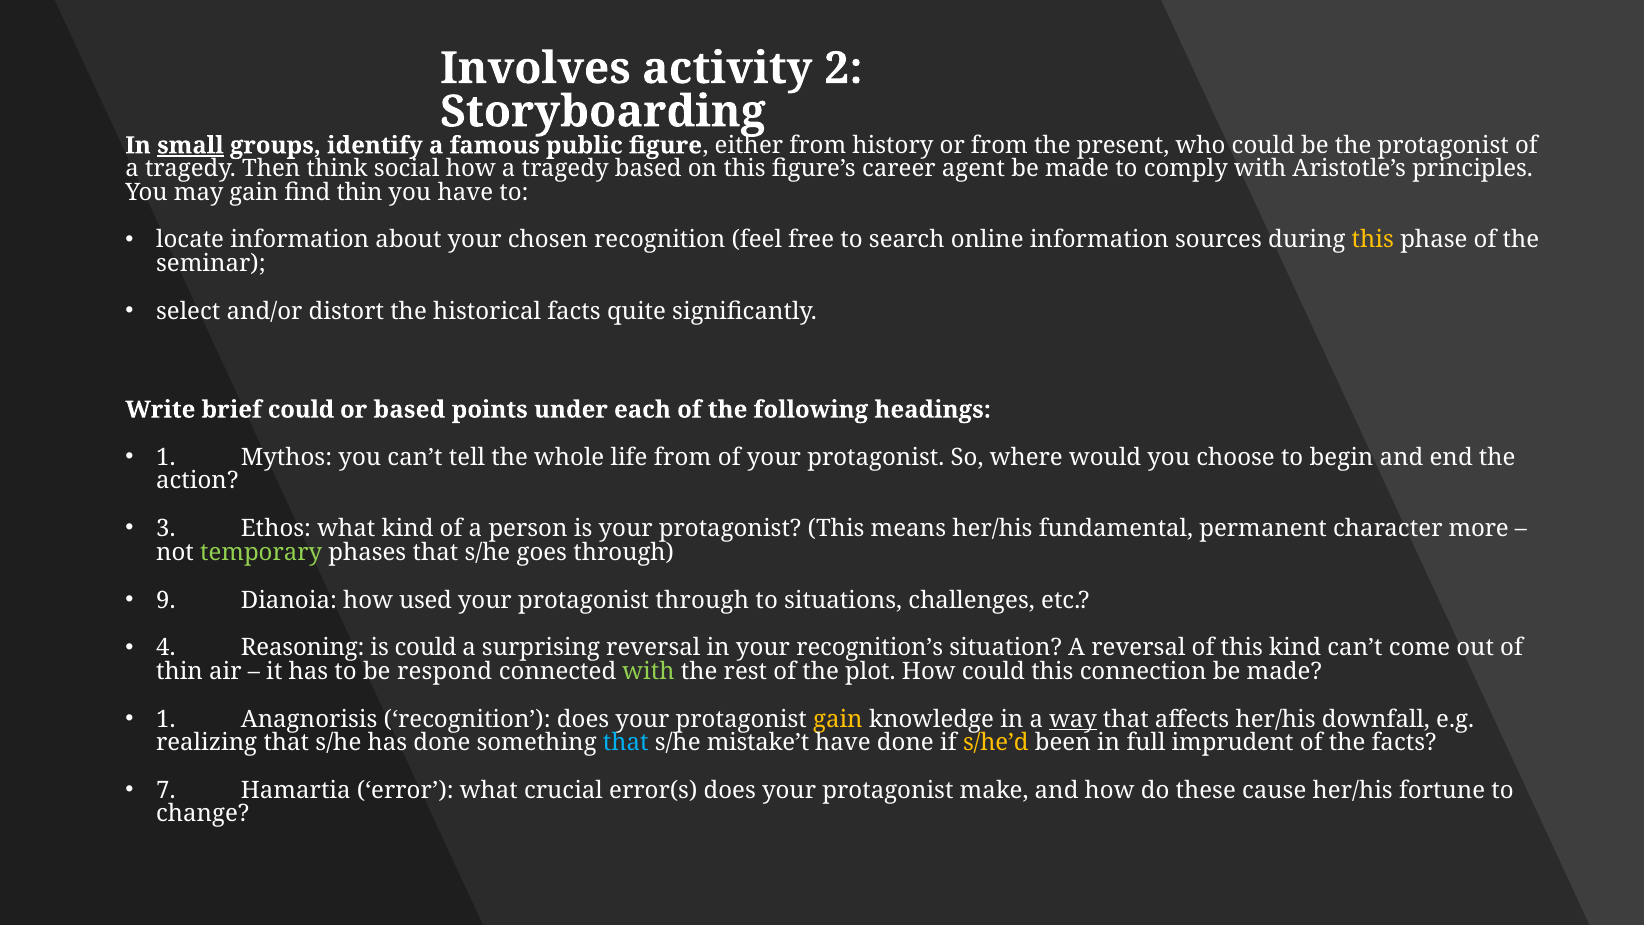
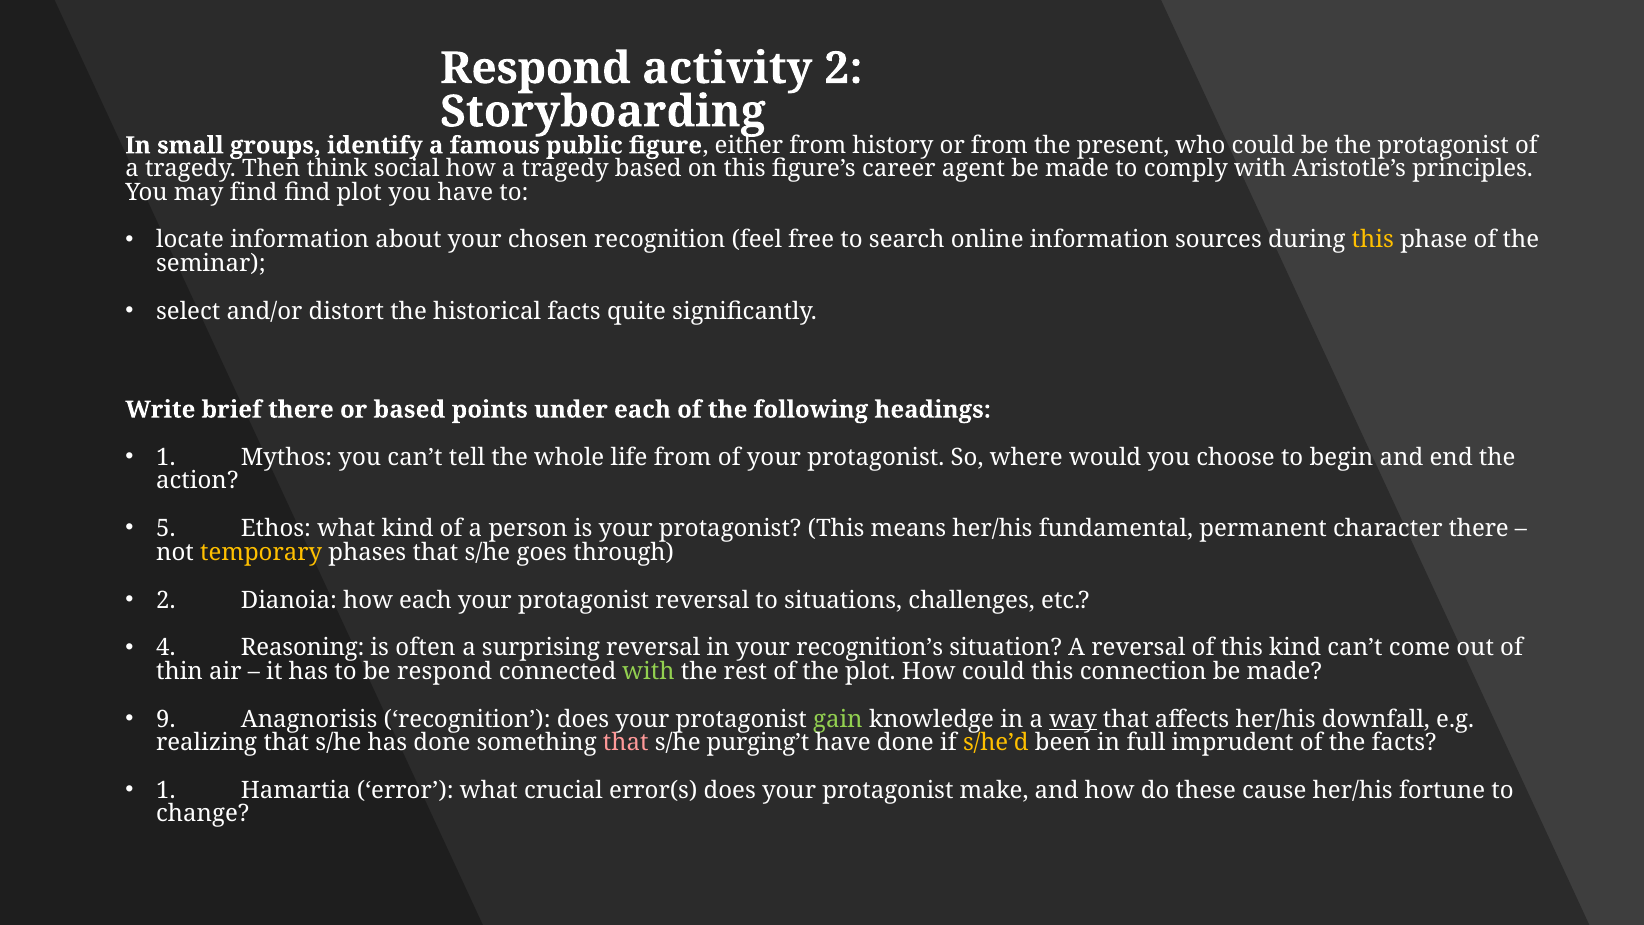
Involves: Involves -> Respond (536, 68)
small underline: present -> none (190, 145)
may gain: gain -> find (254, 192)
find thin: thin -> plot (359, 192)
brief could: could -> there (301, 410)
3: 3 -> 5 (166, 529)
character more: more -> there (1479, 529)
temporary colour: light green -> yellow (261, 552)
9: 9 -> 2 (166, 600)
how used: used -> each (426, 600)
protagonist through: through -> reversal (702, 600)
is could: could -> often (425, 648)
1: 1 -> 9 (166, 719)
gain colour: yellow -> light green (838, 719)
that colour: light blue -> pink (626, 742)
mistake’t: mistake’t -> purging’t (758, 742)
7: 7 -> 1 (166, 790)
